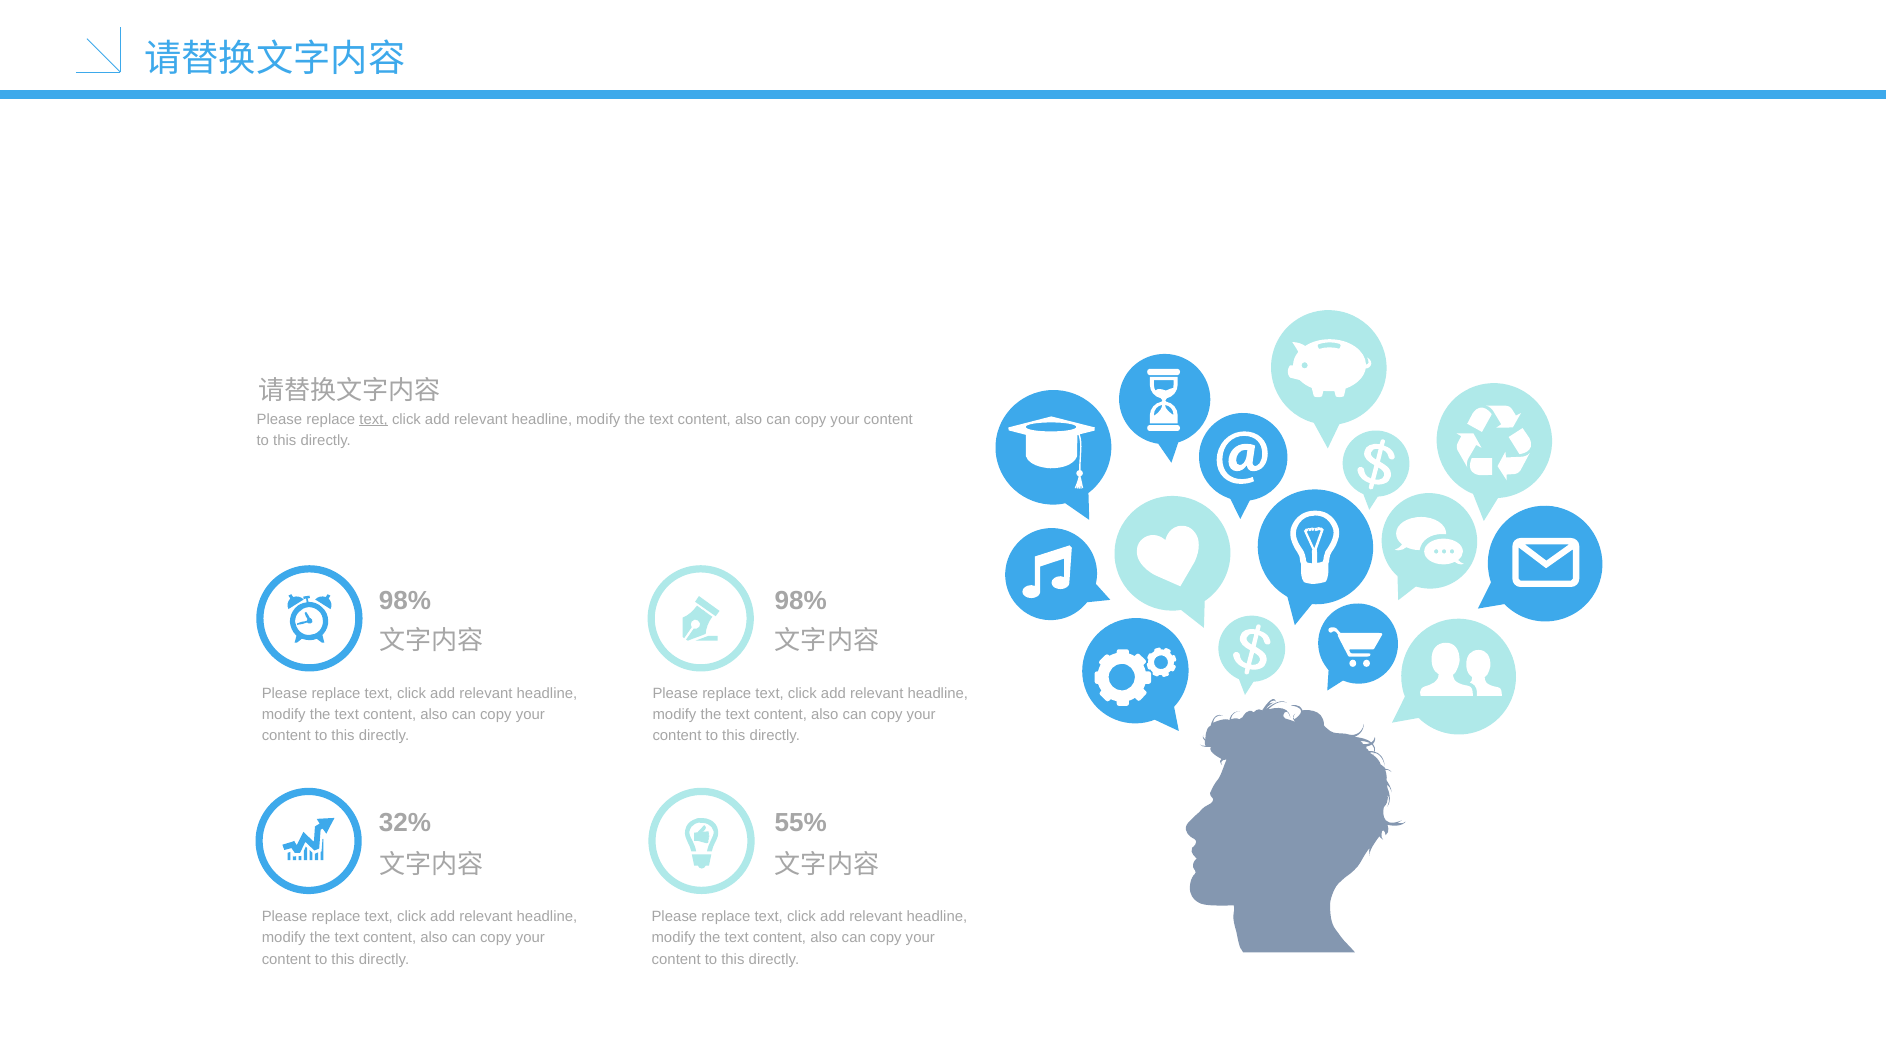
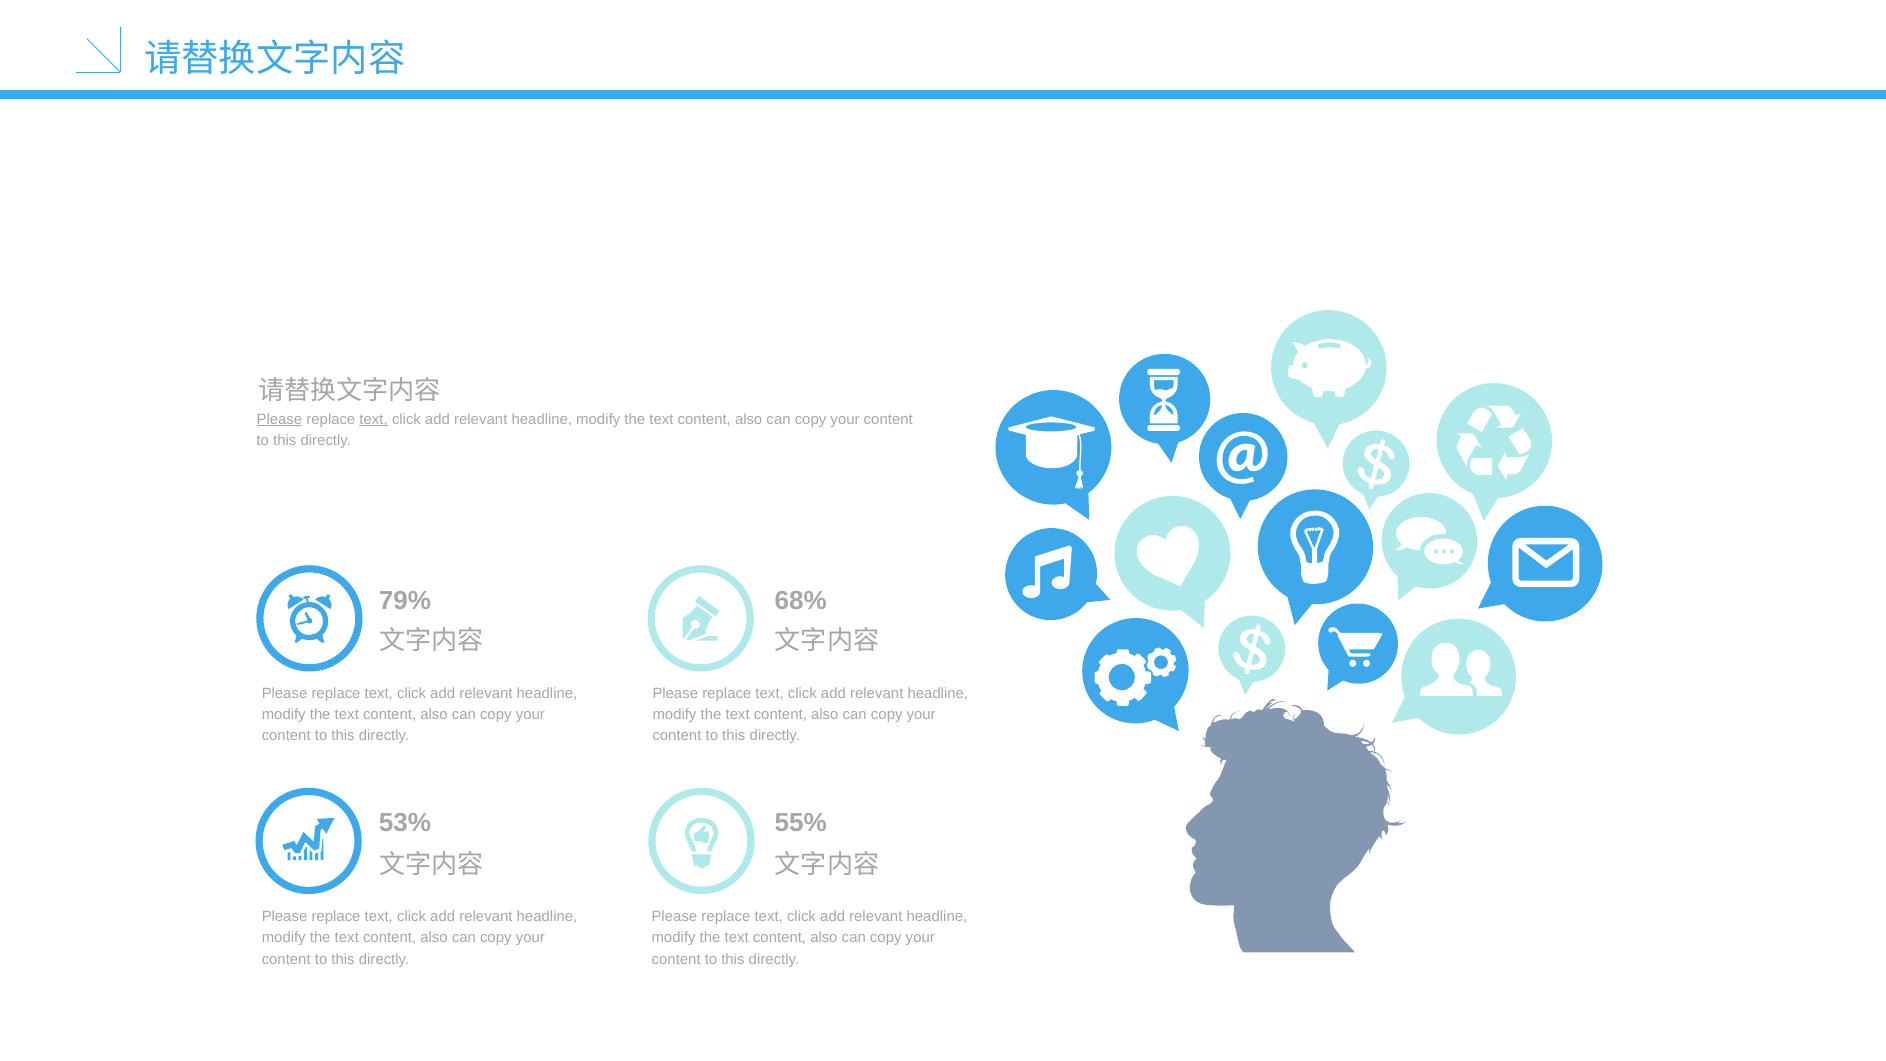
Please underline: none -> present (279, 419)
98%: 98% -> 79% (405, 601)
98%: 98% -> 68% (801, 601)
32%: 32% -> 53% (405, 823)
